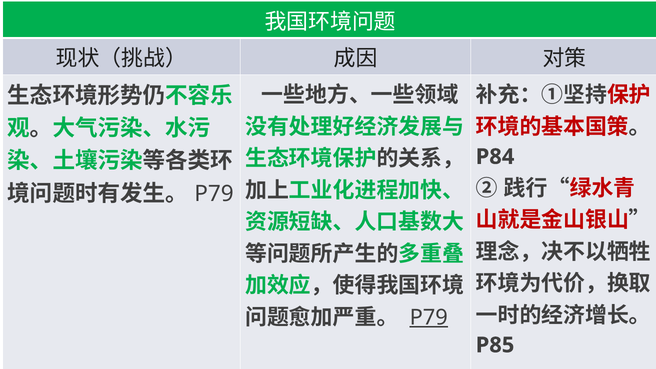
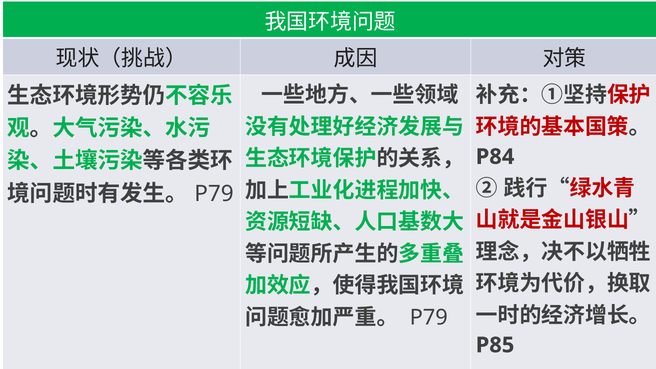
P79 underline: present -> none (429, 317)
